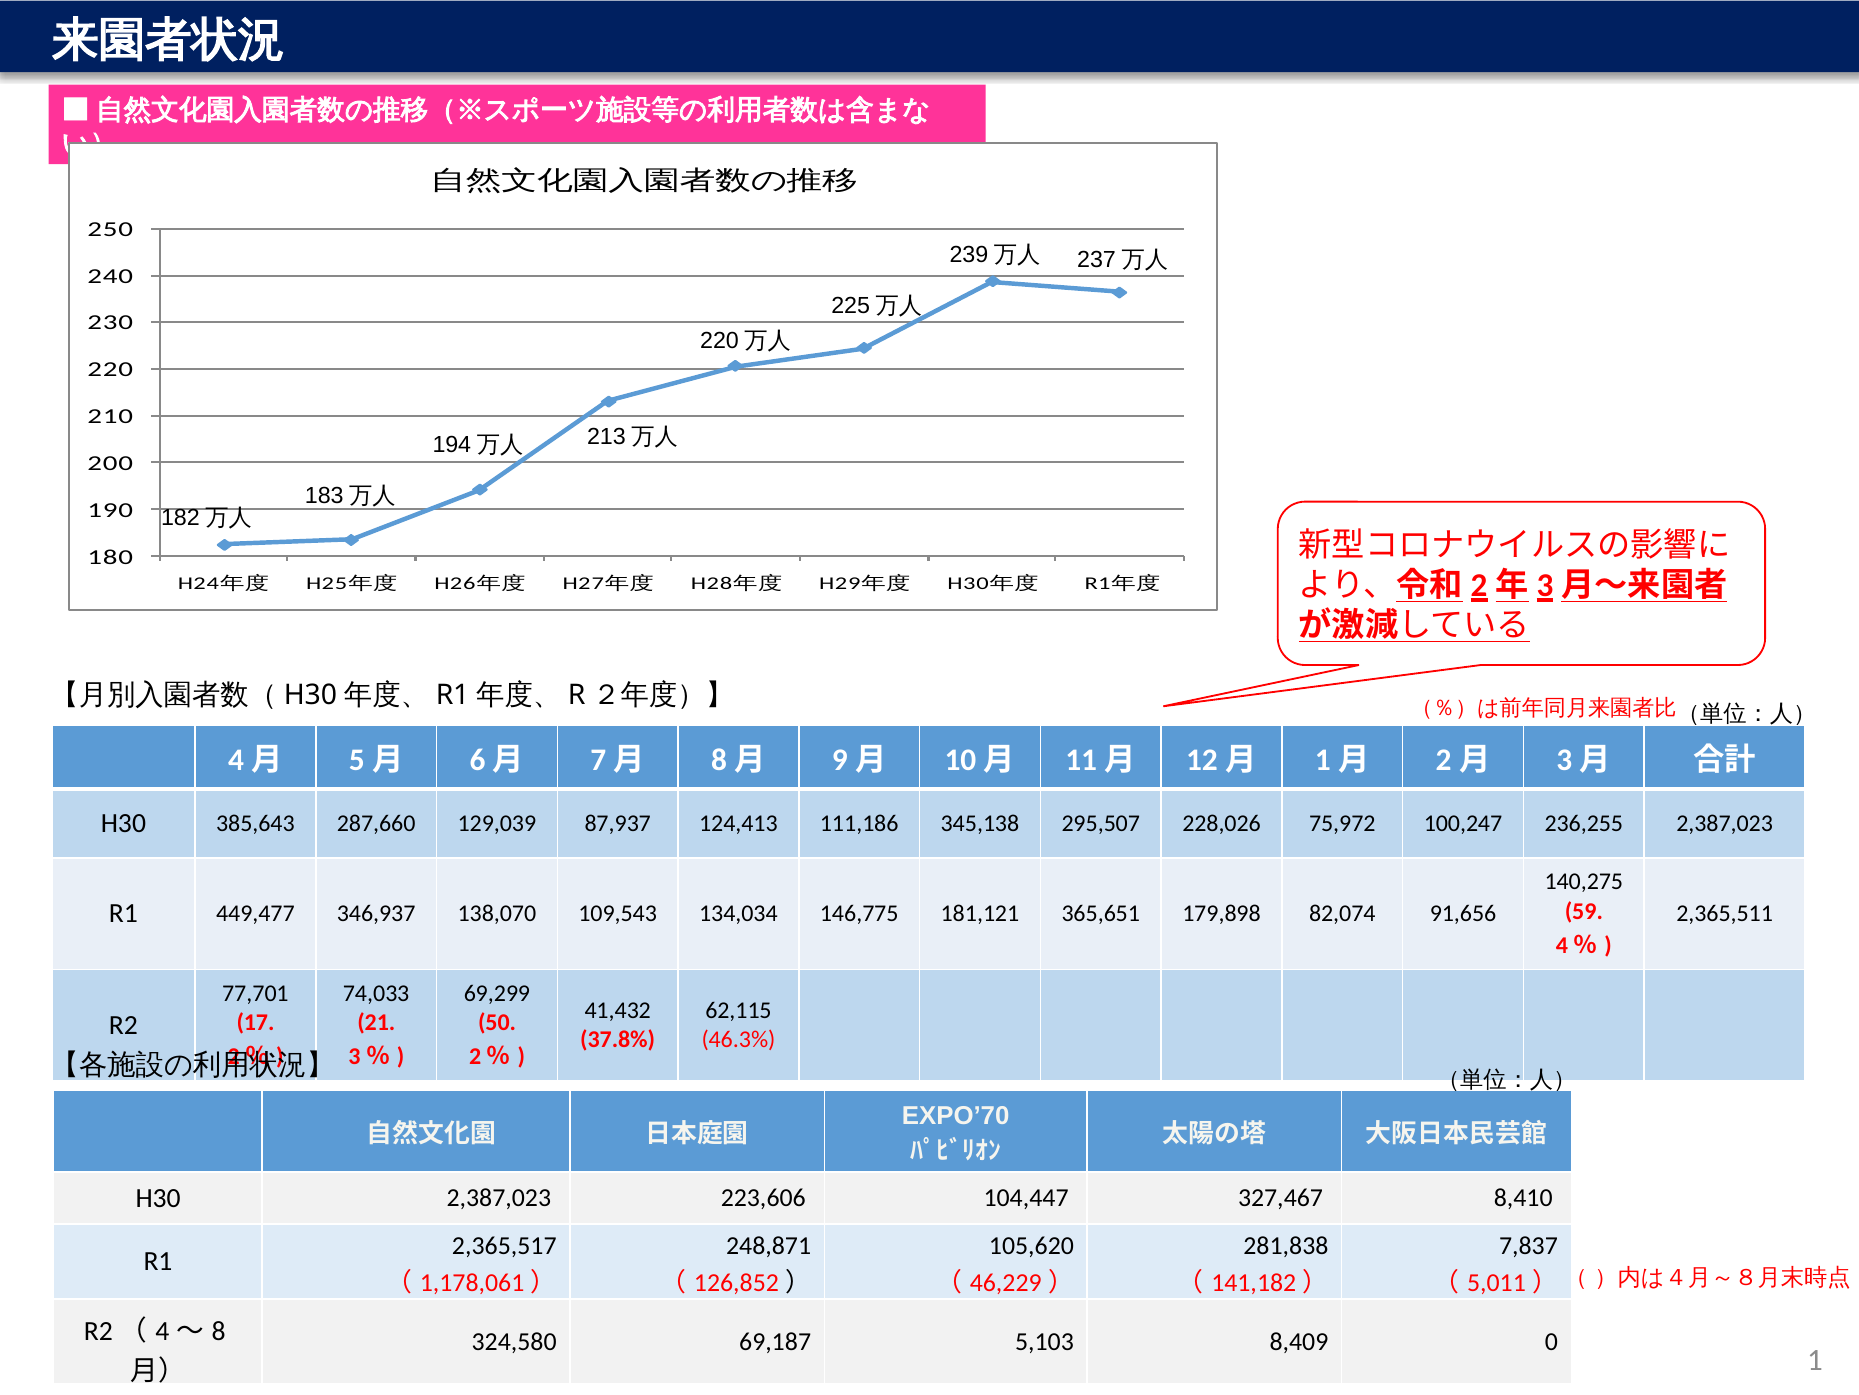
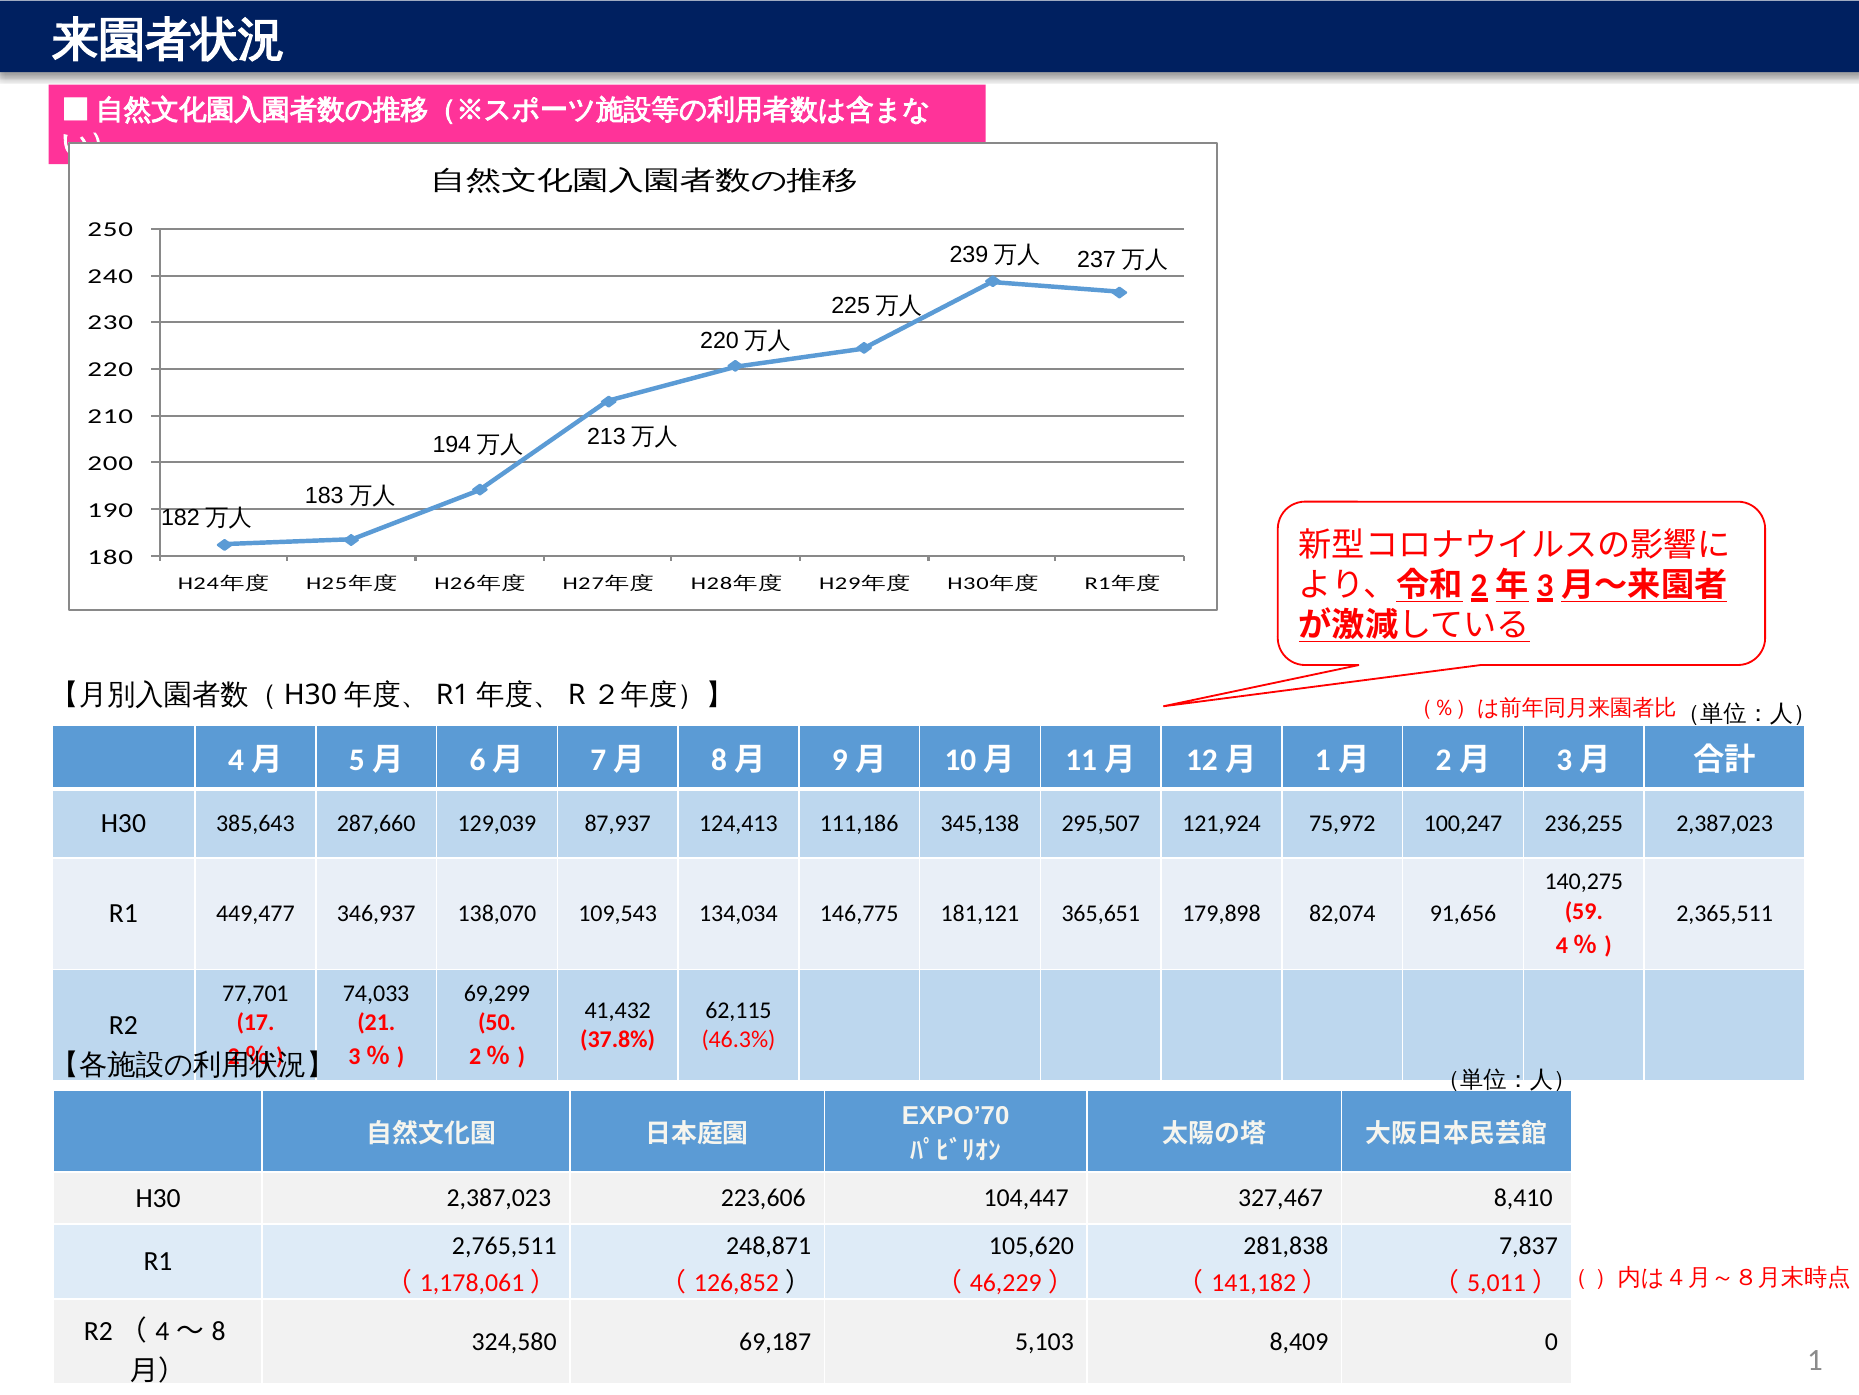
228,026: 228,026 -> 121,924 (1222, 823)
2,365,517: 2,365,517 -> 2,765,511 (504, 1246)
